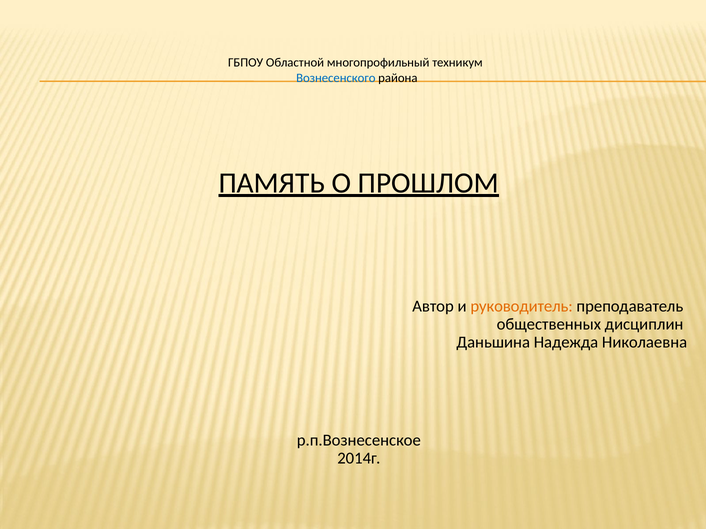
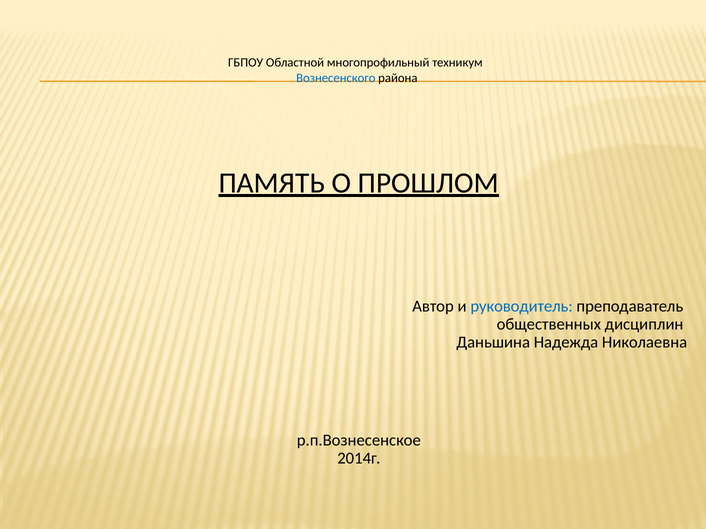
руководитель colour: orange -> blue (522, 306)
